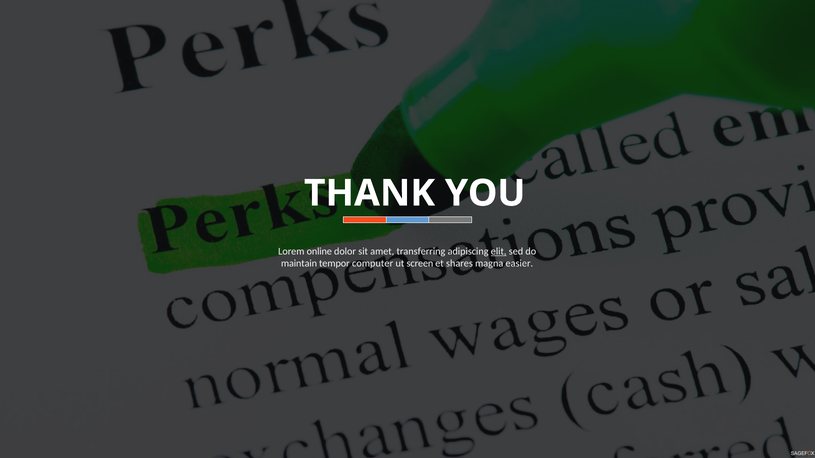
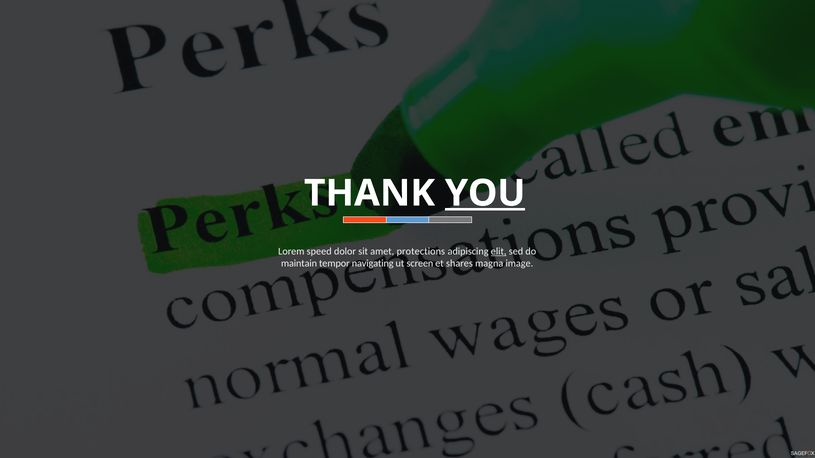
YOU underline: none -> present (485, 193)
online: online -> speed (319, 252)
transferring: transferring -> protections (421, 252)
computer: computer -> navigating (373, 264)
easier: easier -> image (519, 264)
